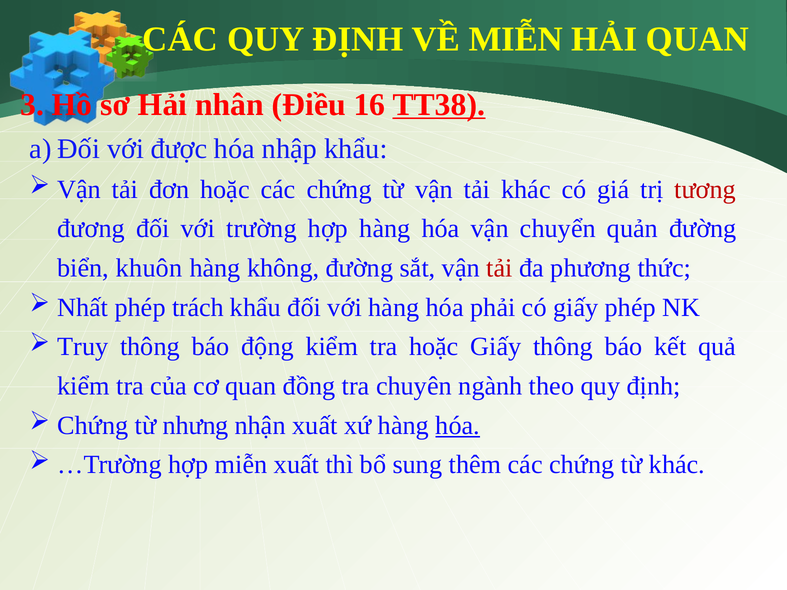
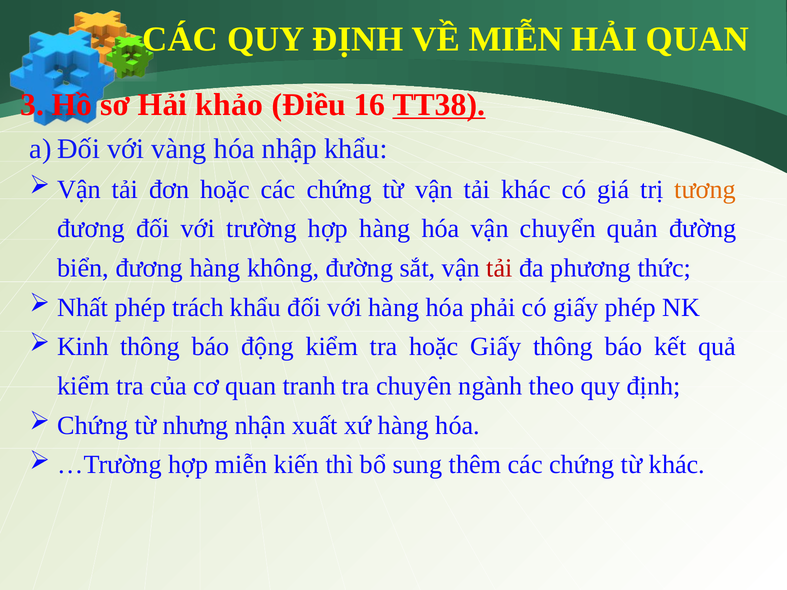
nhân: nhân -> khảo (229, 105)
được: được -> vàng (179, 149)
tương colour: red -> orange (705, 190)
biển khuôn: khuôn -> đương (149, 268)
Truy: Truy -> Kinh (83, 347)
đồng: đồng -> tranh (309, 386)
hóa underline: present -> none (458, 426)
miễn xuất: xuất -> kiến (296, 465)
